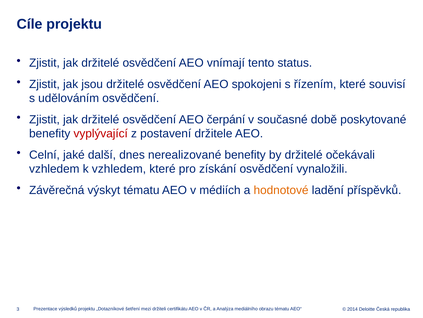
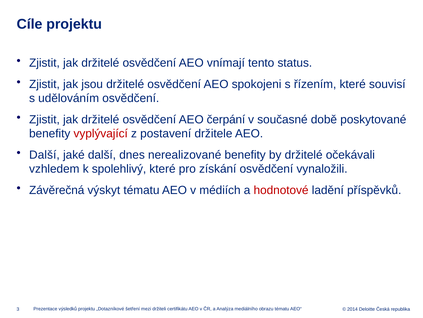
Celní: Celní -> Další (44, 154)
k vzhledem: vzhledem -> spolehlivý (119, 169)
hodnotové colour: orange -> red (281, 190)
